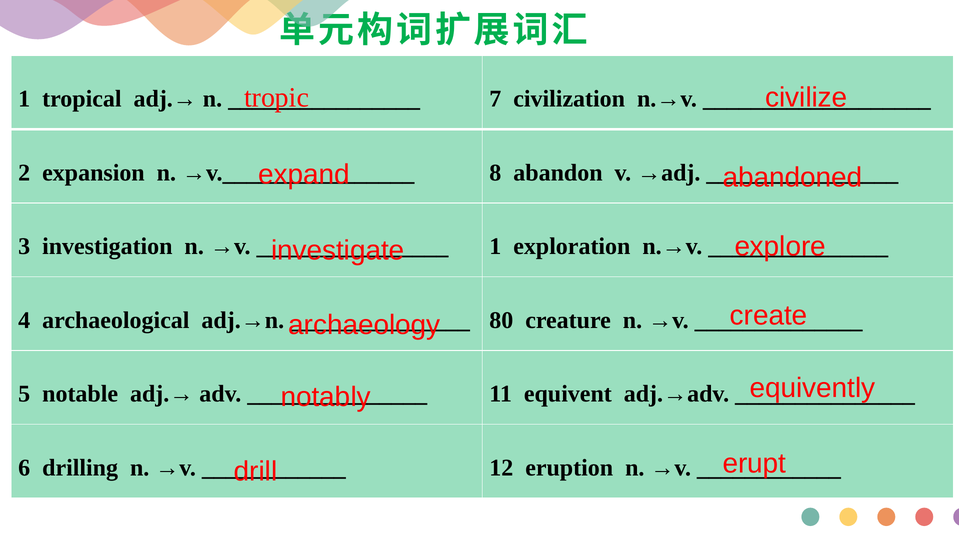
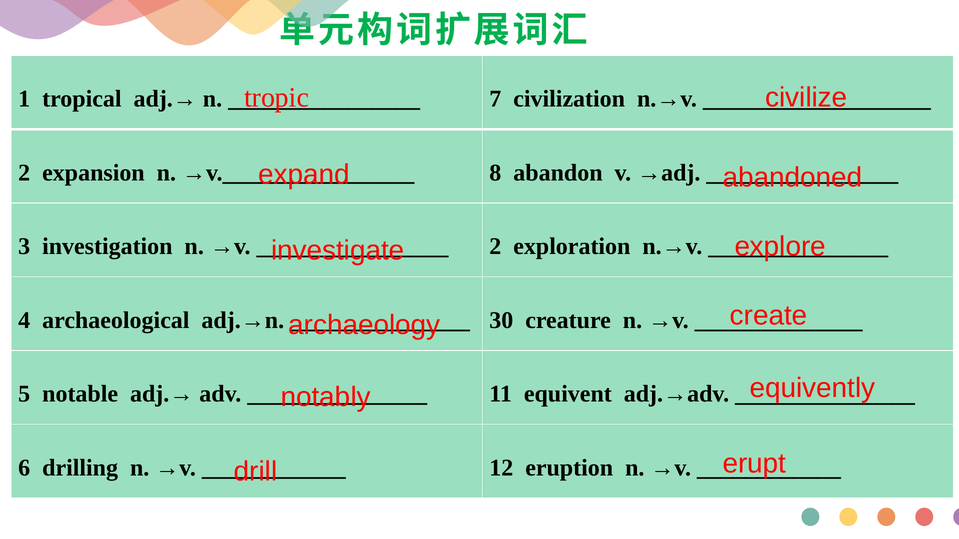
1: 1 -> 2 (495, 247)
80: 80 -> 30 (501, 320)
